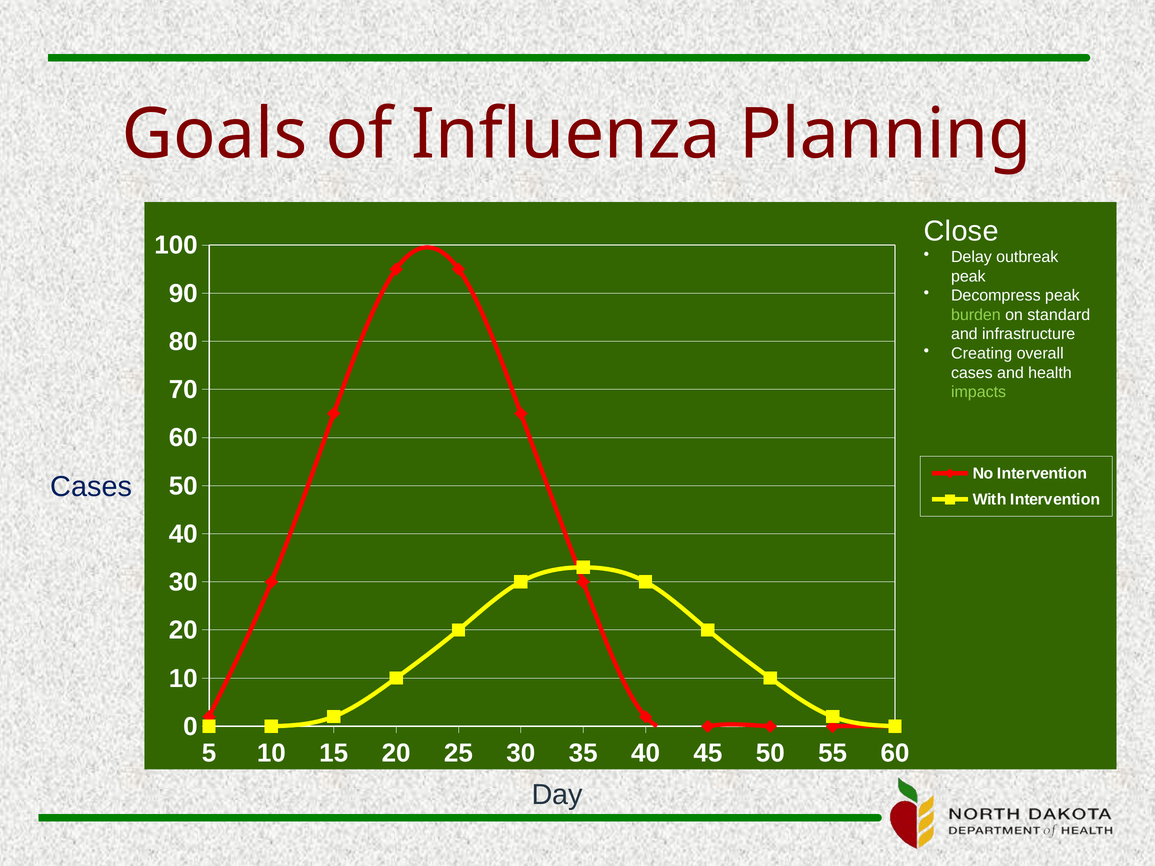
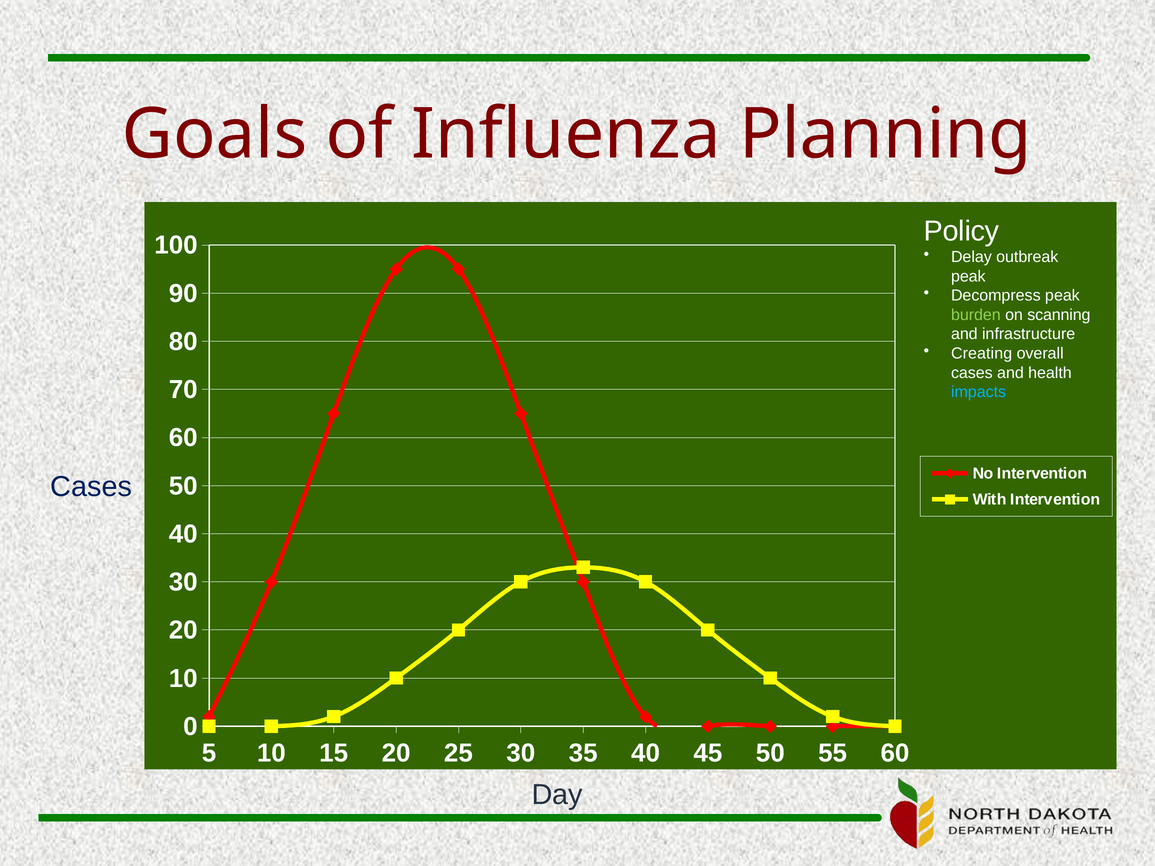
Close: Close -> Policy (961, 231)
standard: standard -> scanning (1059, 315)
impacts colour: light green -> light blue (979, 392)
